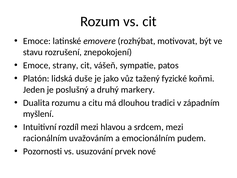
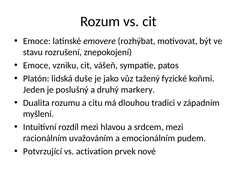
strany: strany -> vzniku (66, 65)
Pozornosti: Pozornosti -> Potvrzující (43, 151)
usuzování: usuzování -> activation (94, 151)
